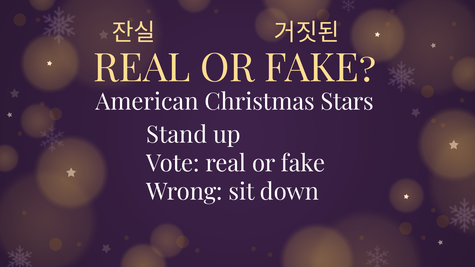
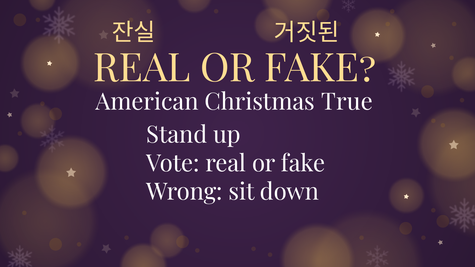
Stars: Stars -> True (347, 102)
